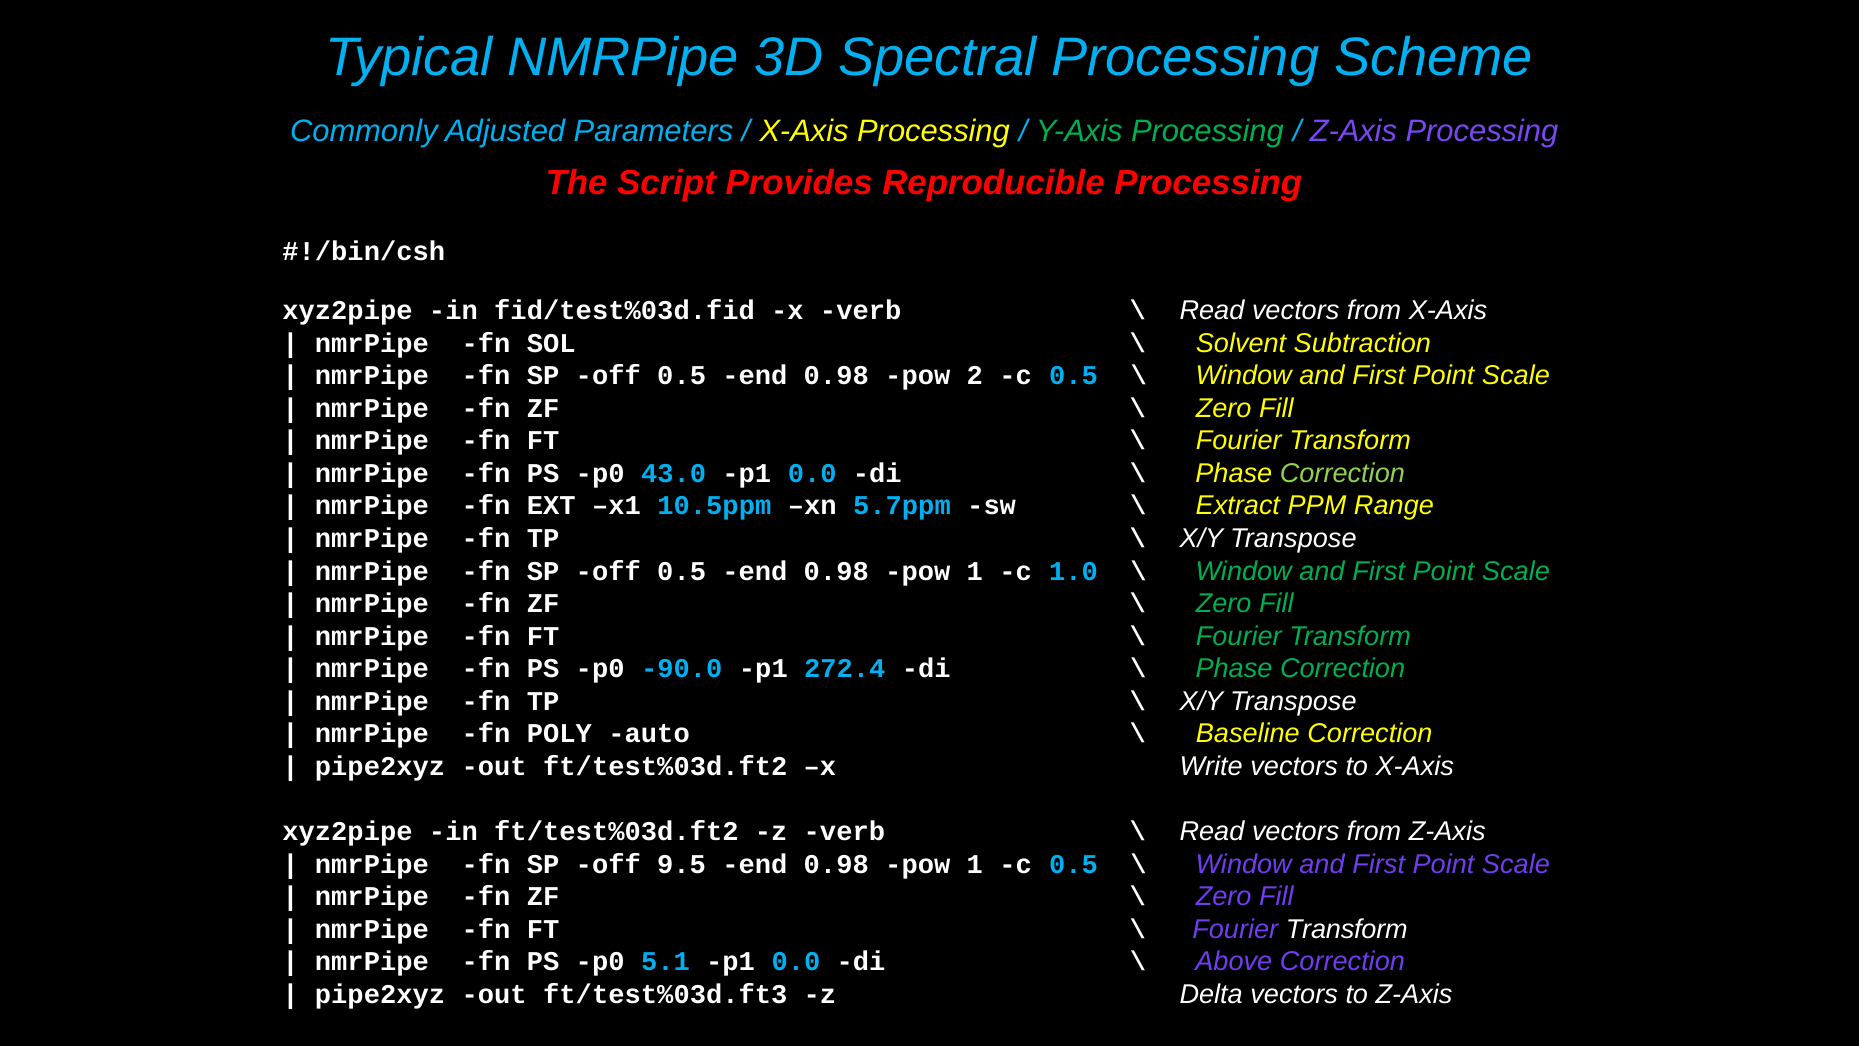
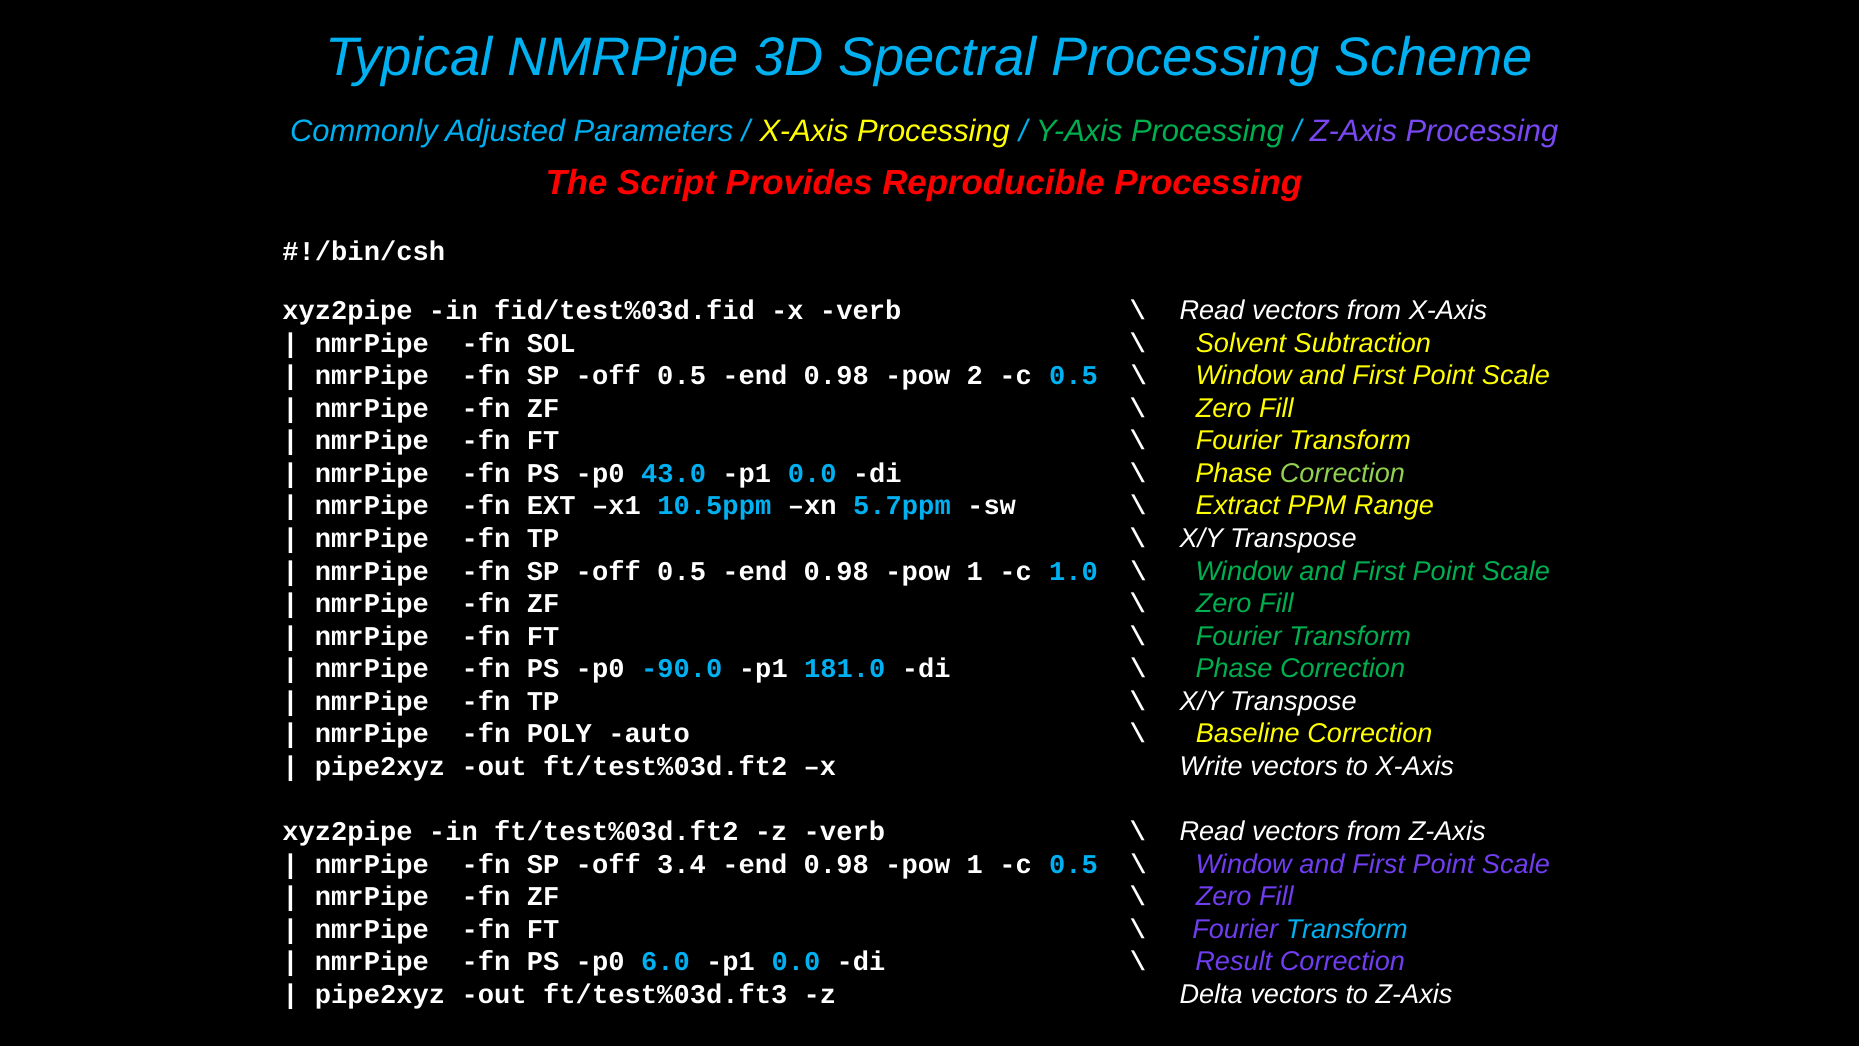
272.4: 272.4 -> 181.0 (845, 669)
9.5: 9.5 -> 3.4 (682, 864)
Transform colour: white -> light blue (1347, 929)
5.1: 5.1 -> 6.0 (666, 962)
Above: Above -> Result (1234, 962)
